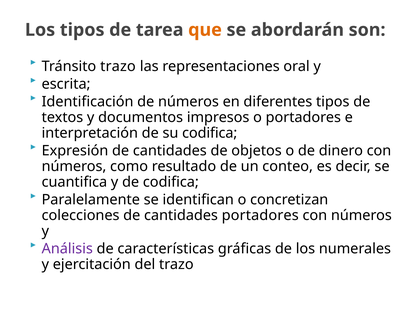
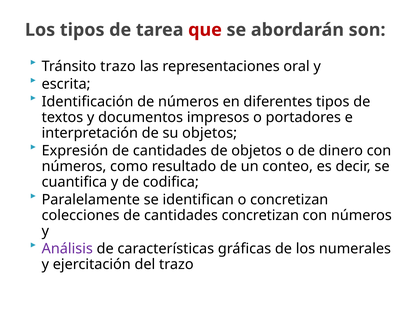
que colour: orange -> red (205, 30)
su codifica: codifica -> objetos (210, 133)
cantidades portadores: portadores -> concretizan (260, 215)
